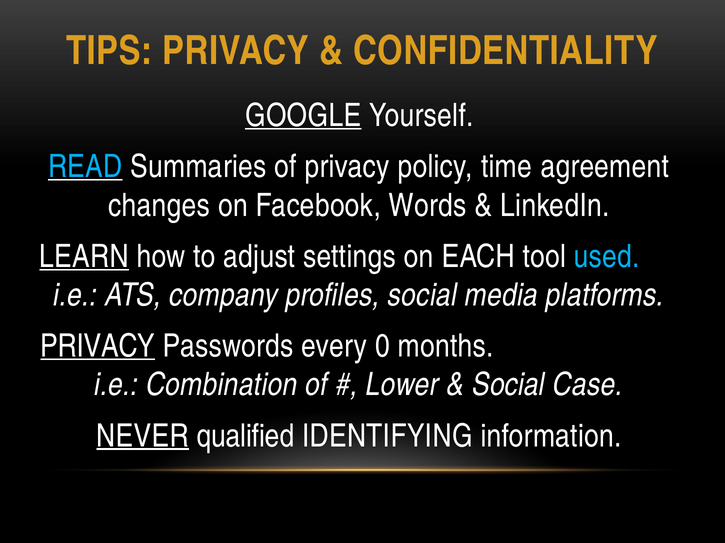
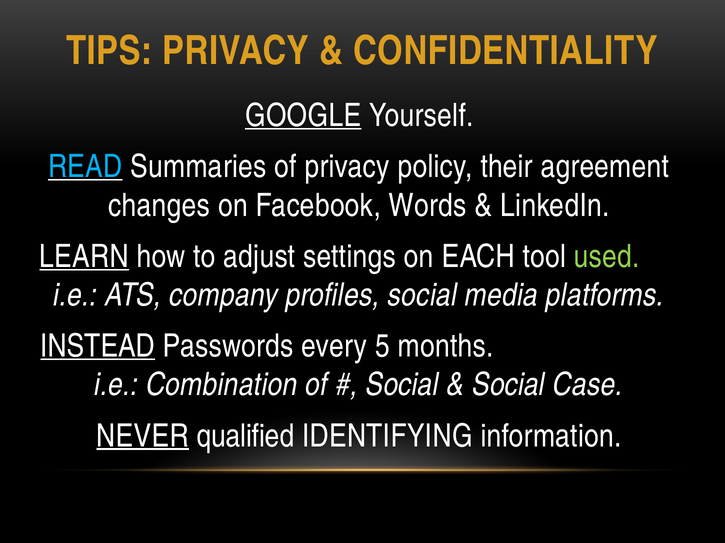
time: time -> their (507, 167)
used colour: light blue -> light green (607, 257)
PRIVACY: PRIVACY -> INSTEAD (98, 347)
0: 0 -> 5 (382, 347)
Lower: Lower -> Social (402, 385)
